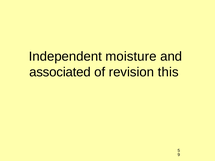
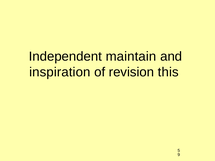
moisture: moisture -> maintain (131, 56)
associated: associated -> inspiration (60, 72)
